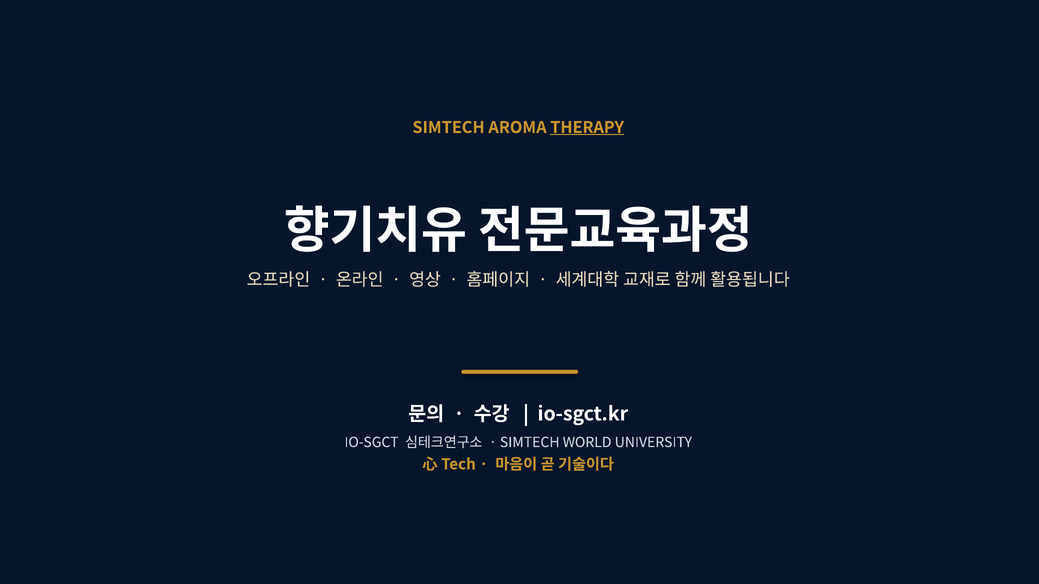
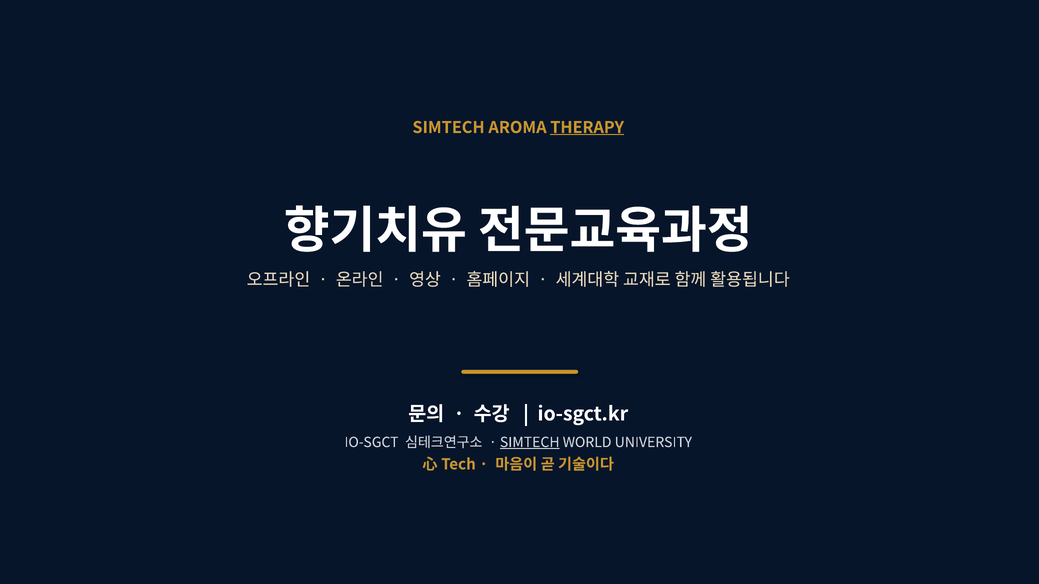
SIMTECH underline: none -> present (530, 443)
